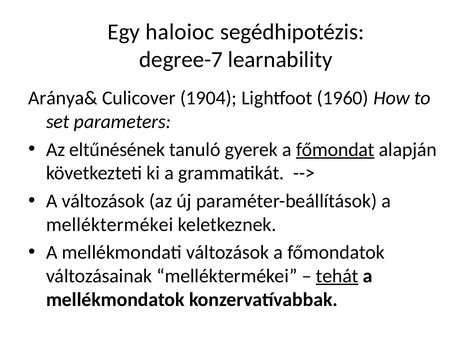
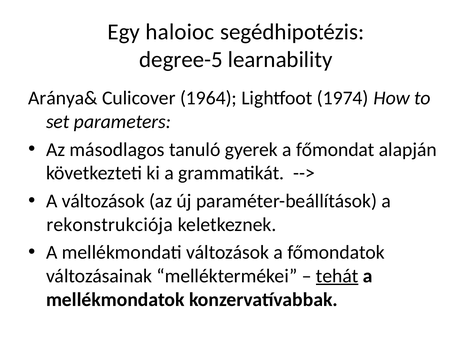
degree-7: degree-7 -> degree-5 (181, 59)
1904: 1904 -> 1964 (208, 98)
1960: 1960 -> 1974 (343, 98)
eltűnésének: eltűnésének -> másodlagos (117, 150)
főmondat underline: present -> none (335, 150)
melléktermékei: melléktermékei -> rekonstrukciója (110, 225)
